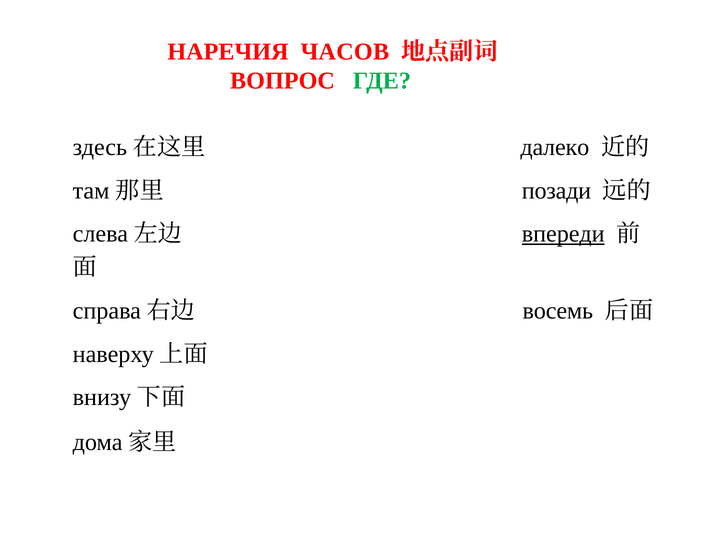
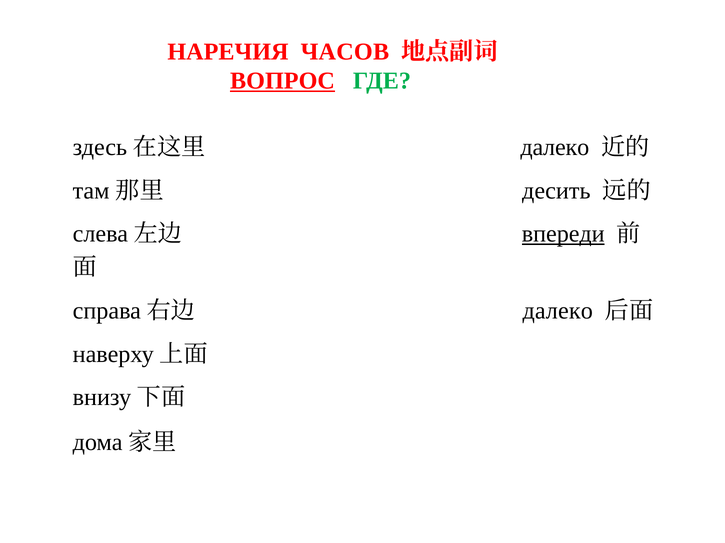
ВОПРОС underline: none -> present (283, 81)
позади: позади -> десить (556, 191)
восемь: восемь -> далеко (558, 311)
